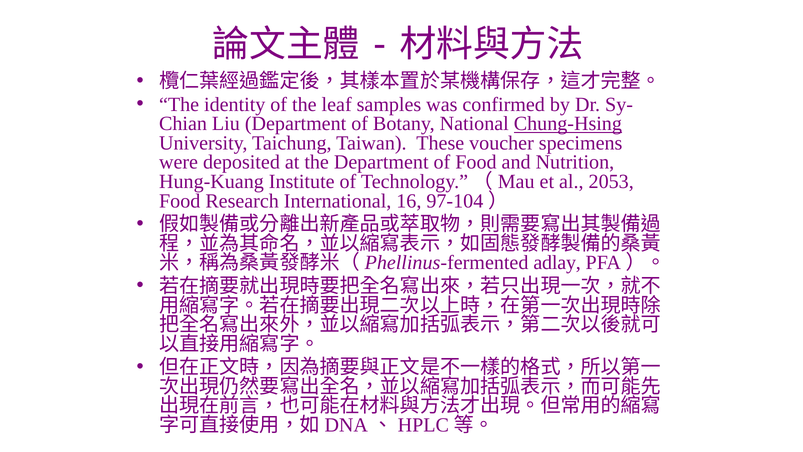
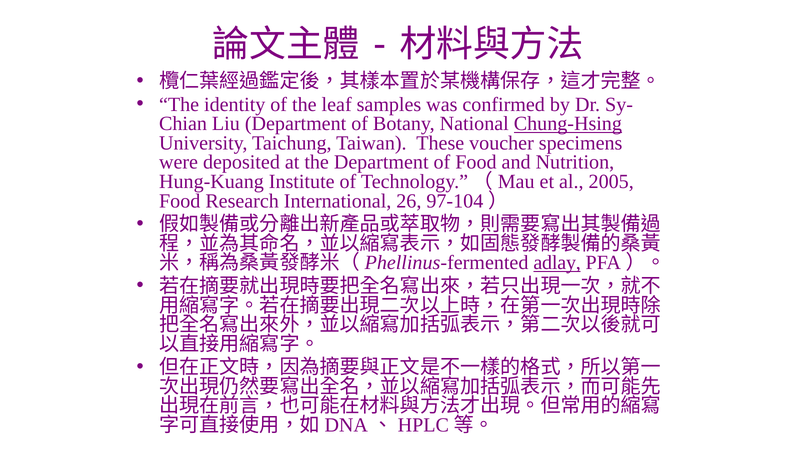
2053: 2053 -> 2005 (611, 182)
16: 16 -> 26 (409, 201)
adlay underline: none -> present (557, 263)
